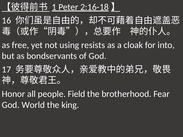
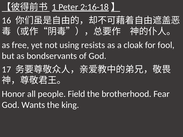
into: into -> fool (166, 45)
World: World -> Wants (33, 105)
